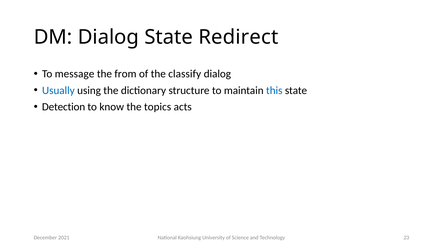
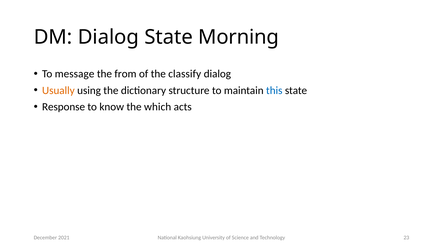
Redirect: Redirect -> Morning (239, 37)
Usually colour: blue -> orange (58, 90)
Detection: Detection -> Response (64, 107)
topics: topics -> which (158, 107)
